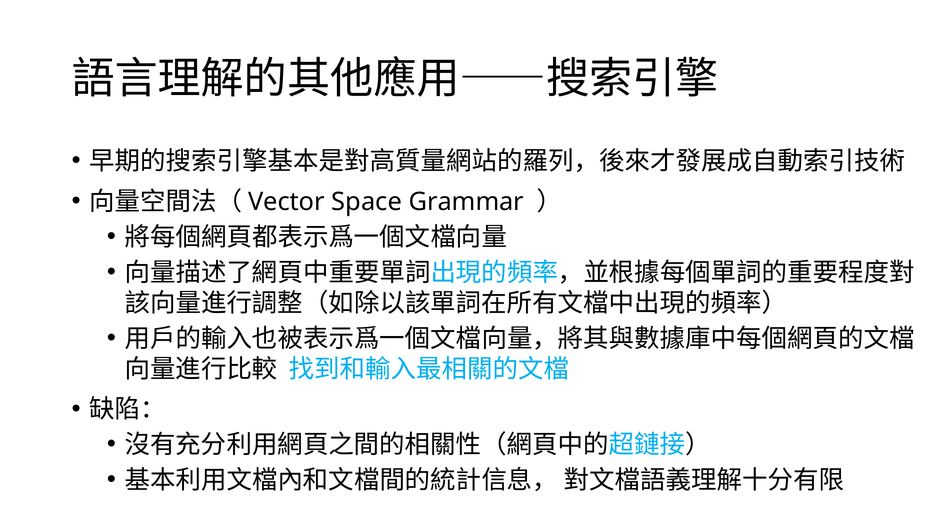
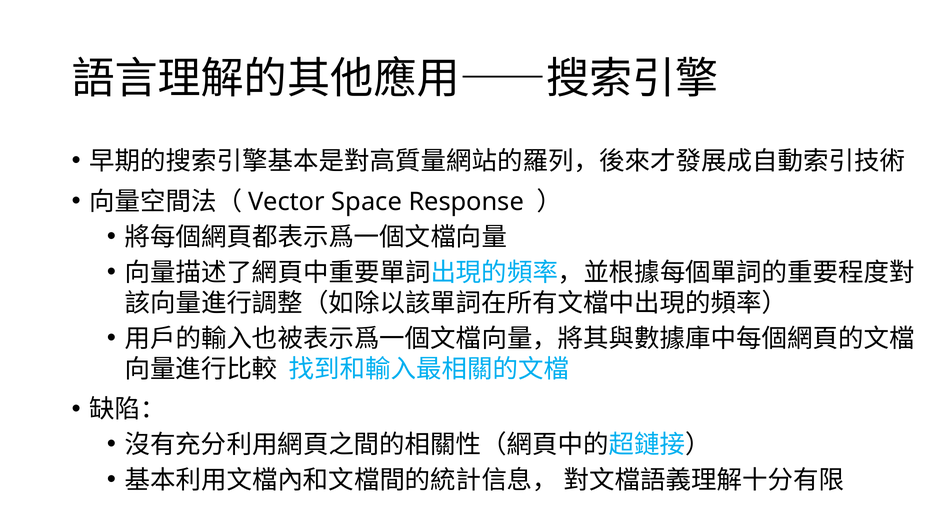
Grammar: Grammar -> Response (466, 202)
